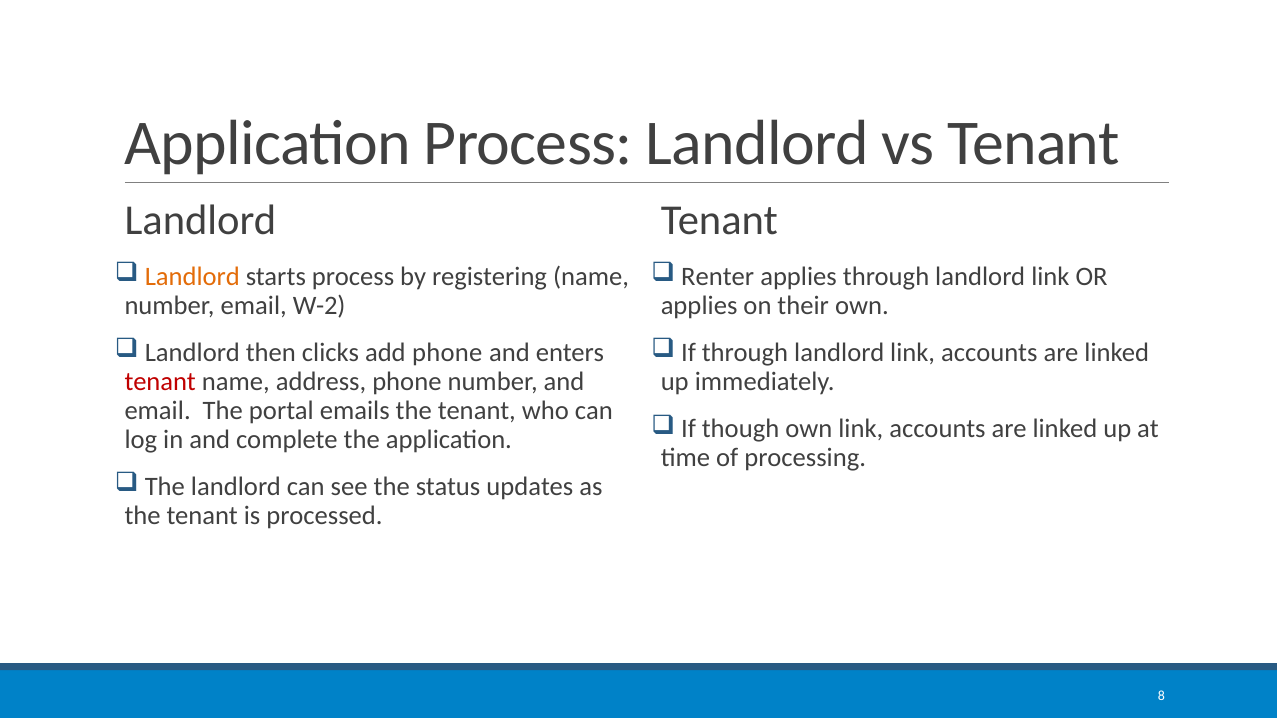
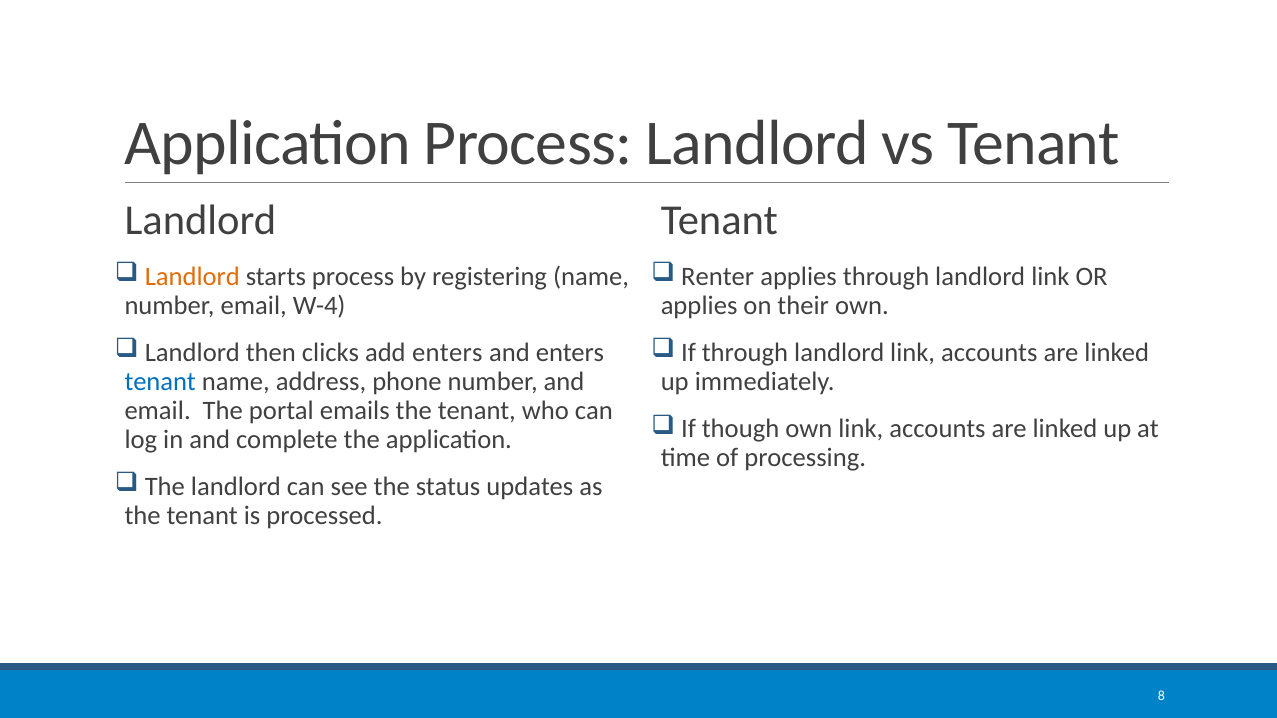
W-2: W-2 -> W-4 (319, 306)
add phone: phone -> enters (447, 353)
tenant colour: red -> blue (160, 382)
